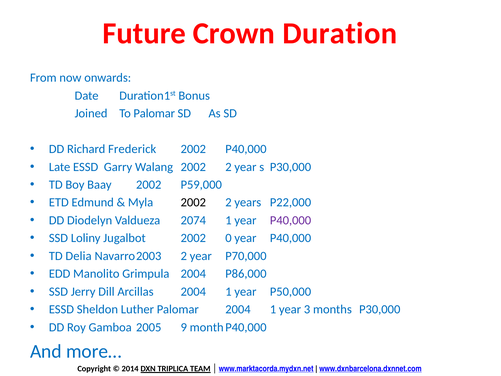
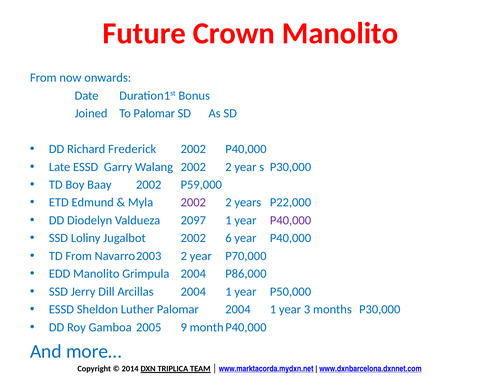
Crown Duration: Duration -> Manolito (340, 33)
2002 colour: black -> purple (193, 202)
2074: 2074 -> 2097 (193, 220)
0: 0 -> 6 (228, 238)
TD Delia: Delia -> From (79, 256)
